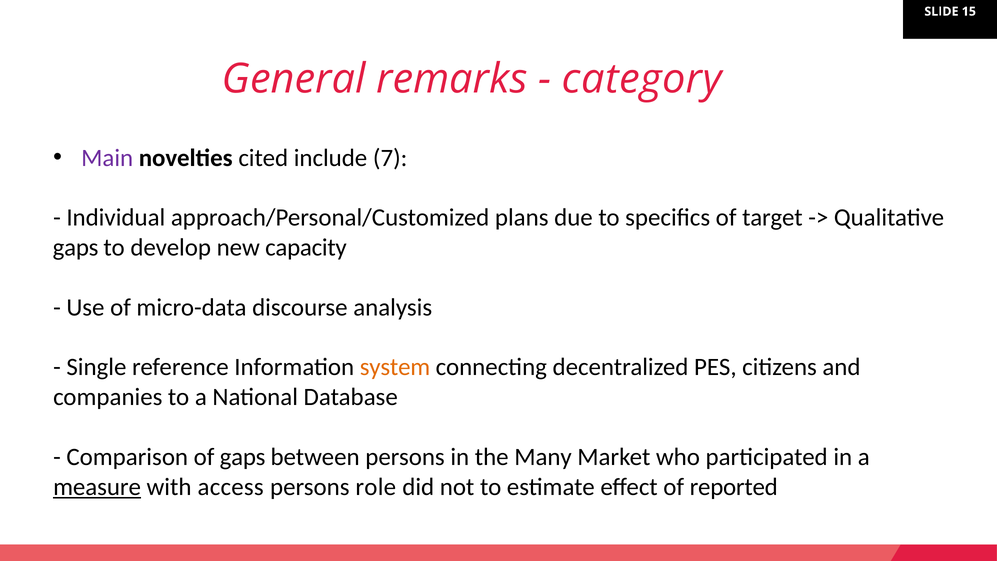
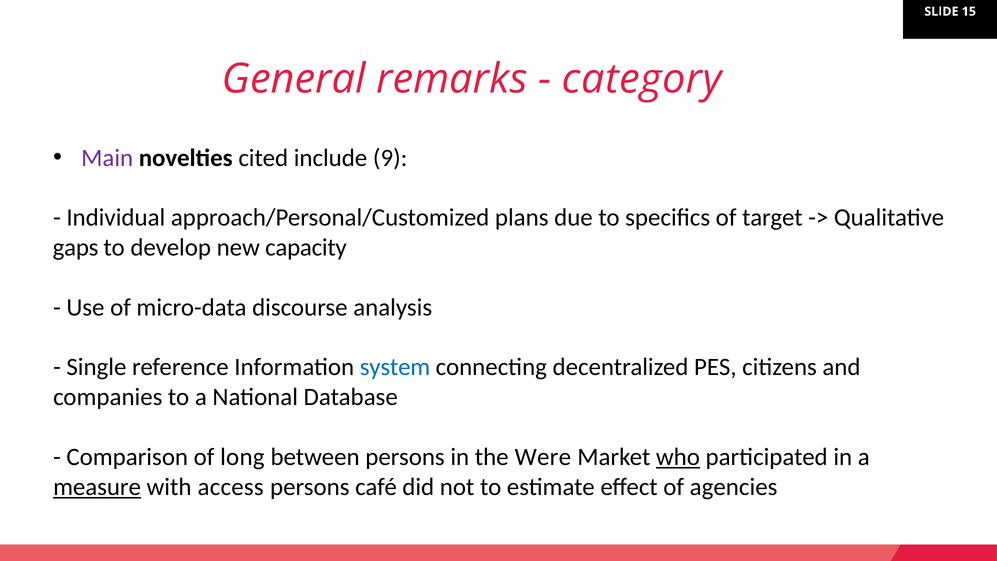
7: 7 -> 9 (390, 158)
system colour: orange -> blue (395, 367)
of gaps: gaps -> long (242, 457)
Many: Many -> Were (543, 457)
who underline: none -> present (678, 457)
role: role -> café (376, 487)
reported: reported -> agencies (734, 487)
